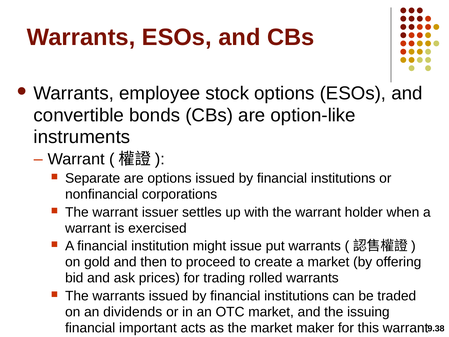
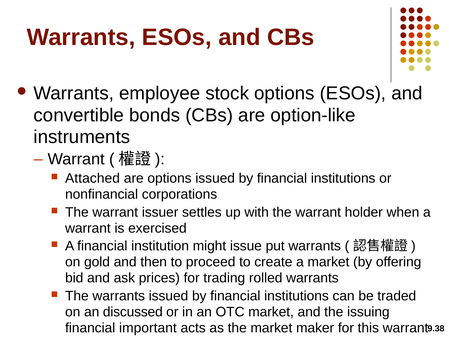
Separate: Separate -> Attached (93, 178)
dividends: dividends -> discussed (133, 312)
